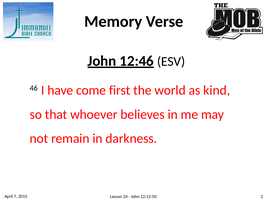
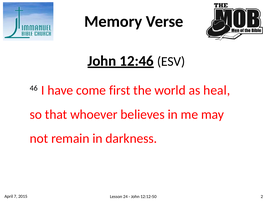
kind: kind -> heal (217, 90)
